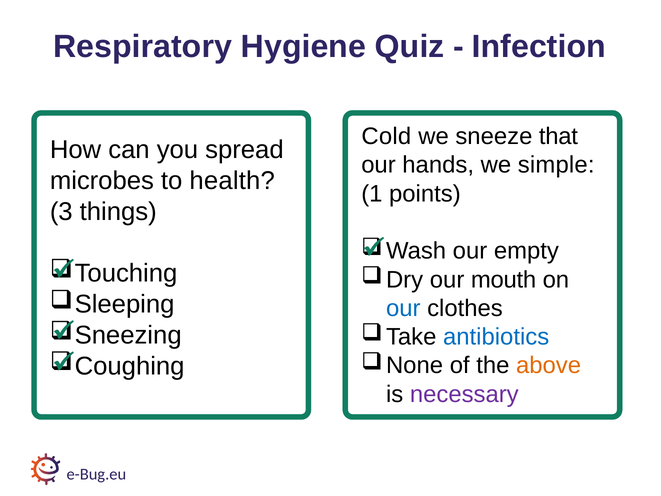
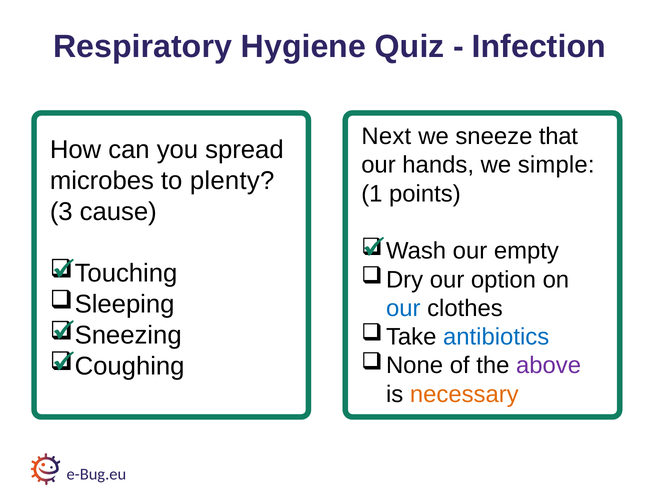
Cold: Cold -> Next (386, 136)
health: health -> plenty (232, 181)
things: things -> cause (118, 212)
mouth: mouth -> option (503, 280)
above colour: orange -> purple (549, 365)
necessary colour: purple -> orange (464, 394)
